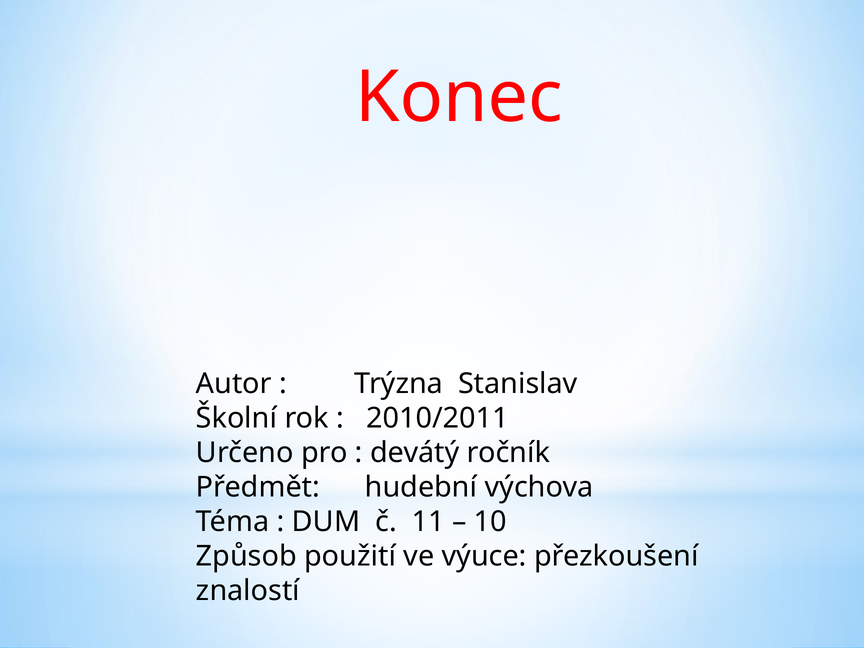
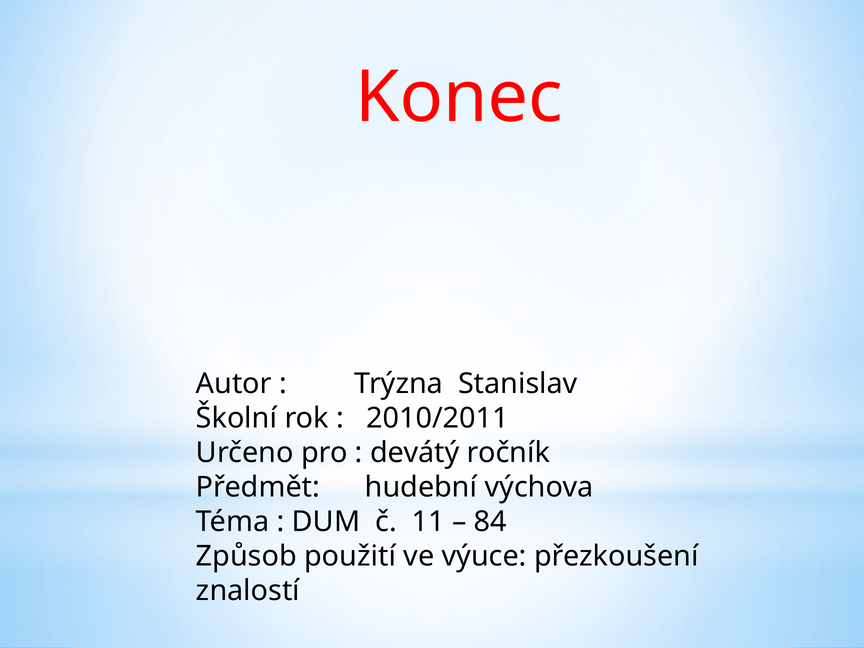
10: 10 -> 84 (490, 522)
